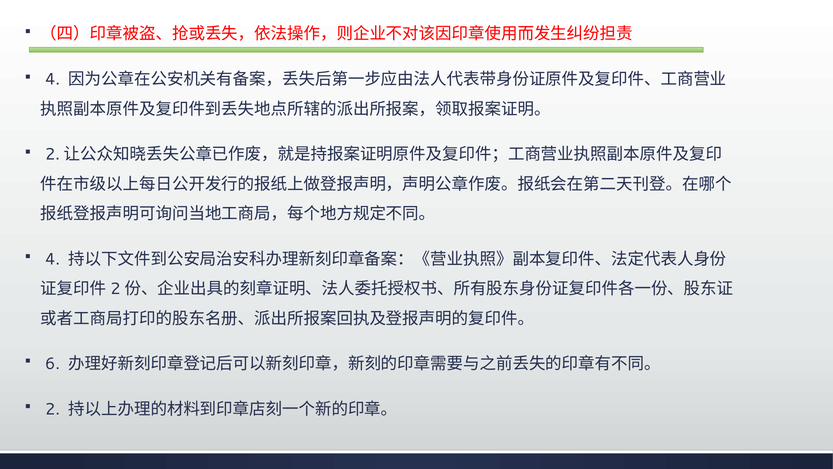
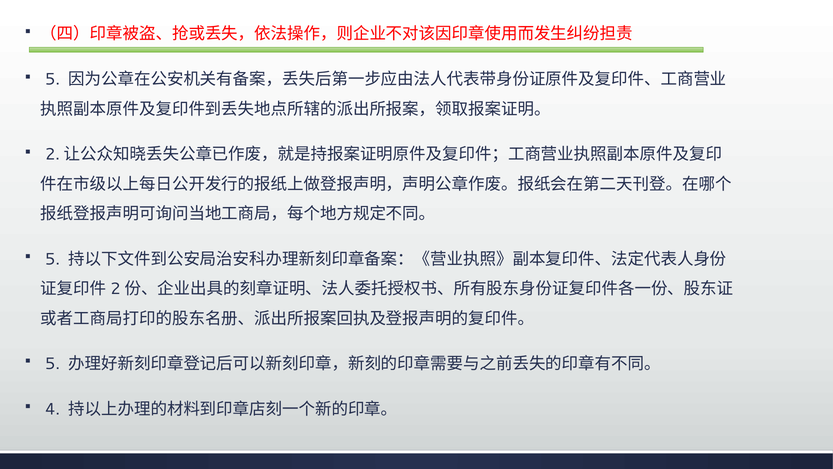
4: 4 -> 5 (52, 79)
4: 4 -> 5 (52, 259)
6: 6 -> 5 (52, 364)
2: 2 -> 4 (52, 409)
